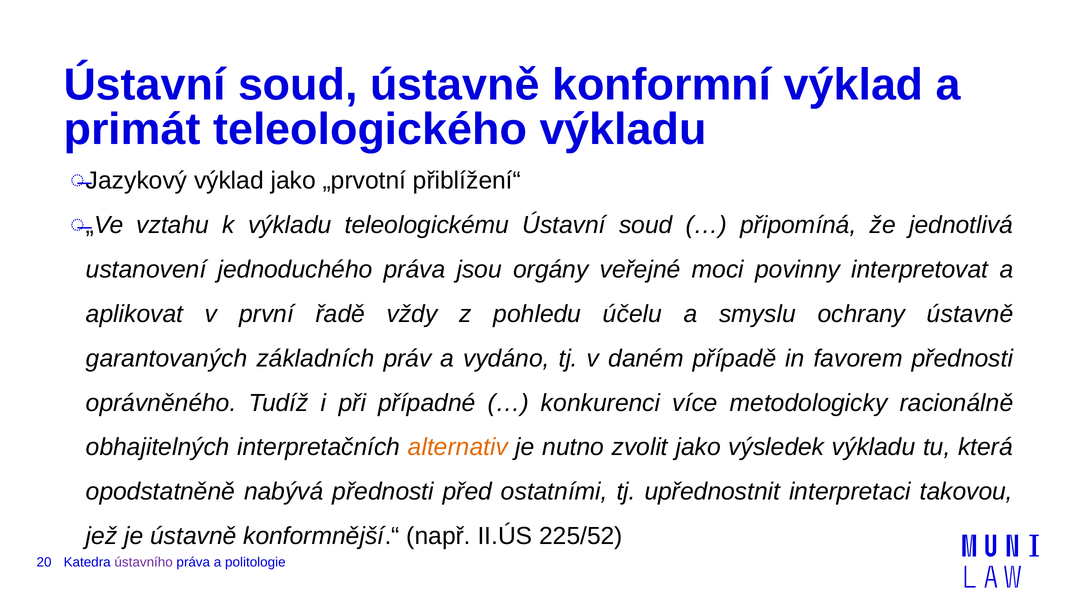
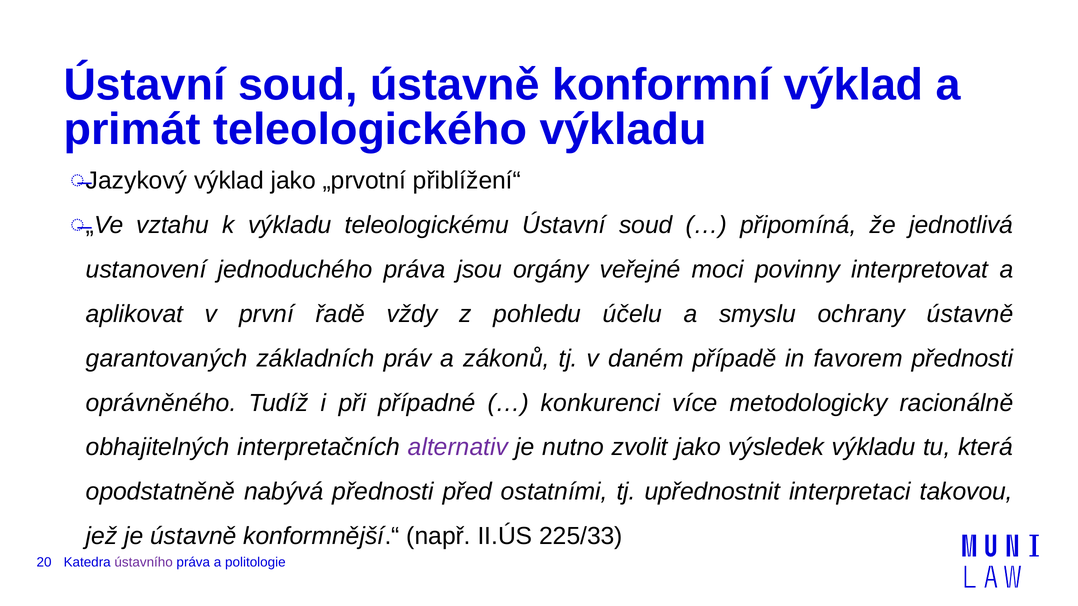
vydáno: vydáno -> zákonů (506, 359)
alternativ colour: orange -> purple (458, 448)
225/52: 225/52 -> 225/33 (581, 536)
